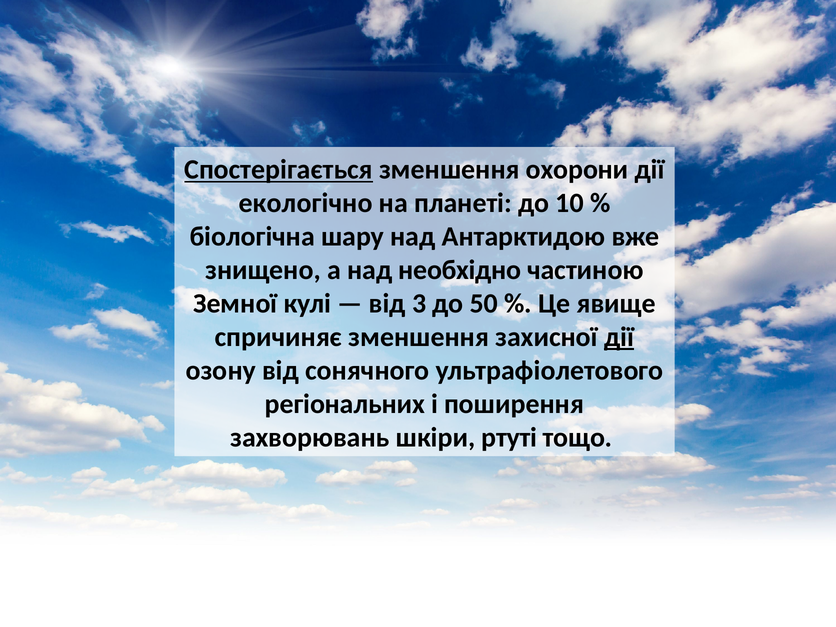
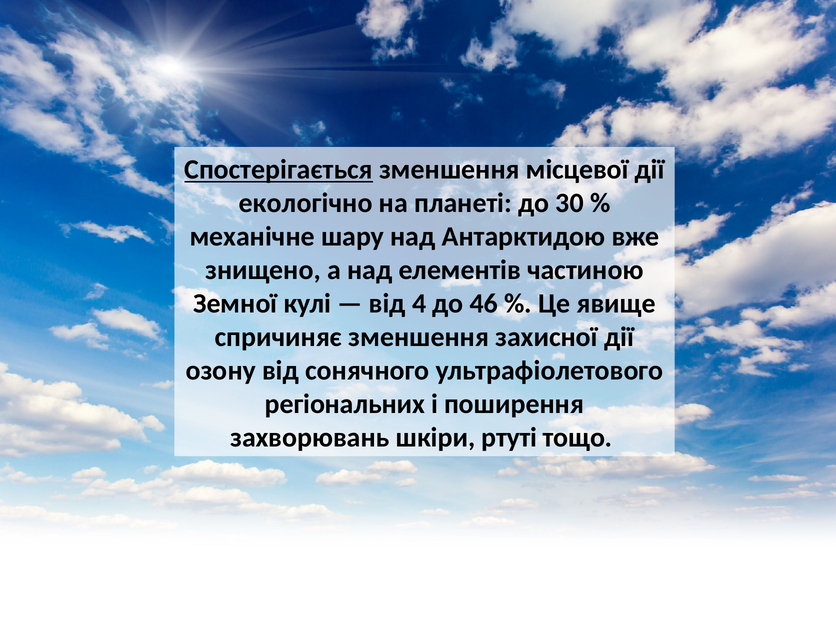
охорони: охорони -> місцевої (577, 170)
10: 10 -> 30 (570, 203)
біологічна: біологічна -> механічне (252, 237)
необхідно: необхідно -> елементів (460, 270)
3: 3 -> 4 (419, 304)
50: 50 -> 46 (484, 304)
дії underline: present -> none (619, 337)
